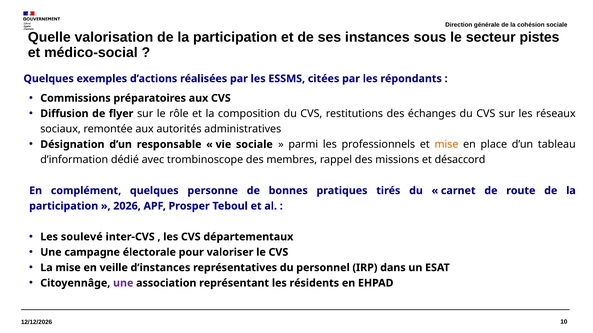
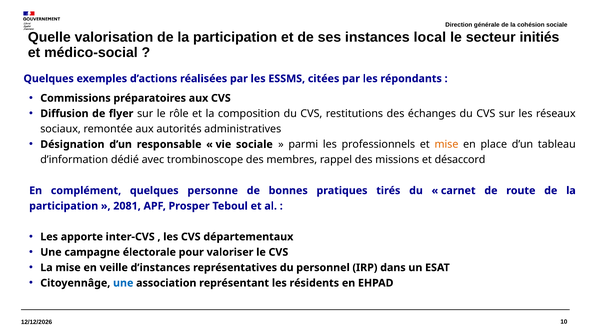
sous: sous -> local (430, 37)
pistes: pistes -> initiés (539, 37)
2026: 2026 -> 2081 (127, 206)
soulevé: soulevé -> apporte (82, 237)
une colour: purple -> blue (123, 284)
